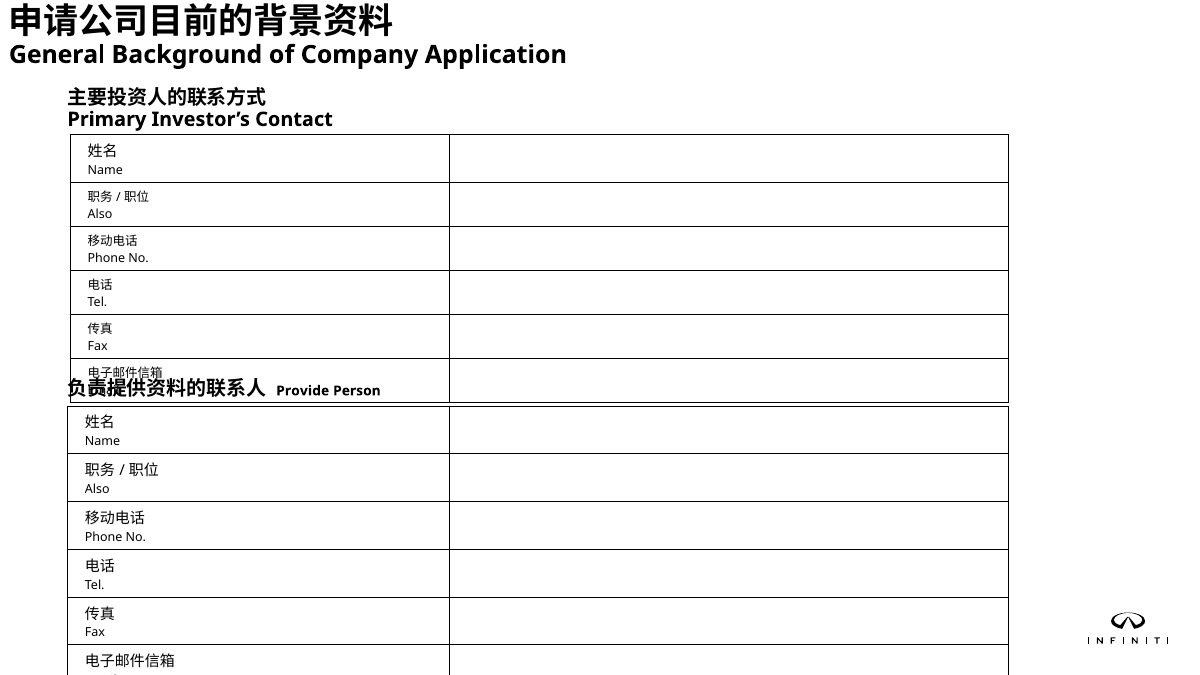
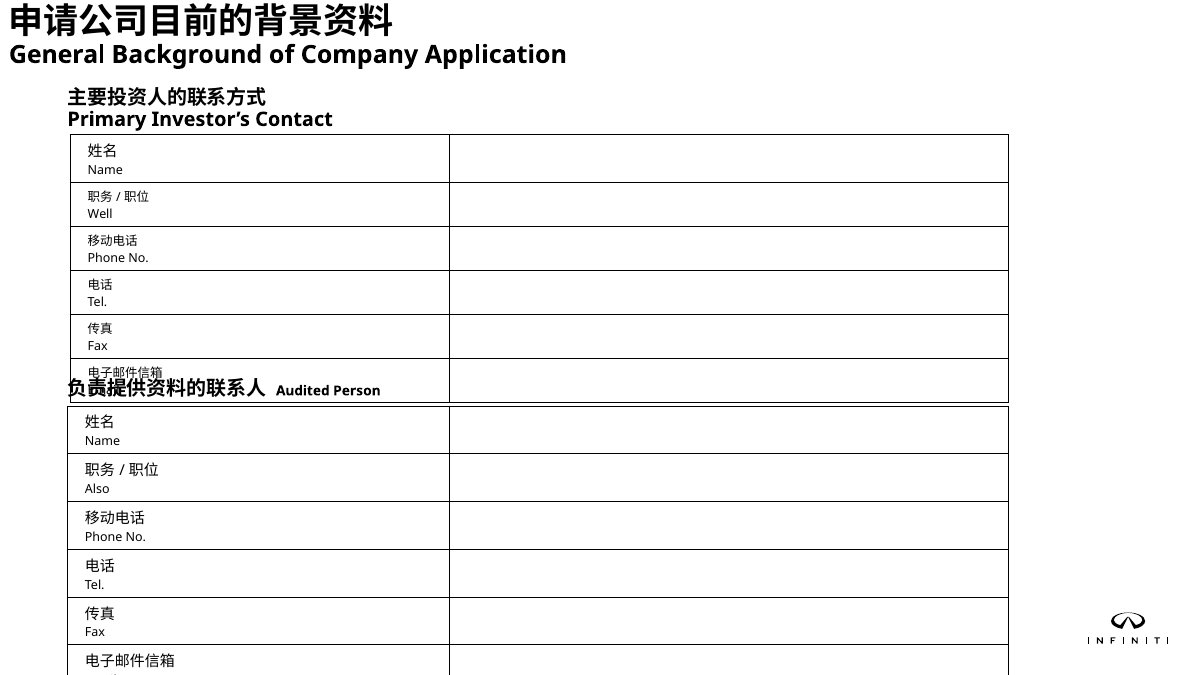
Also: Also -> Well (100, 214)
Provide: Provide -> Audited (303, 391)
